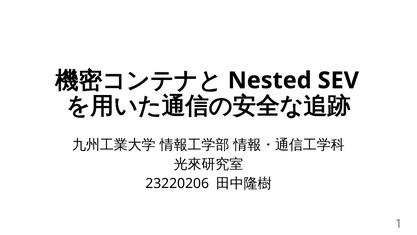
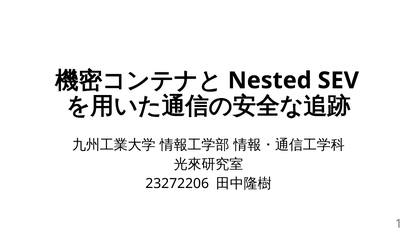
23220206: 23220206 -> 23272206 (177, 183)
